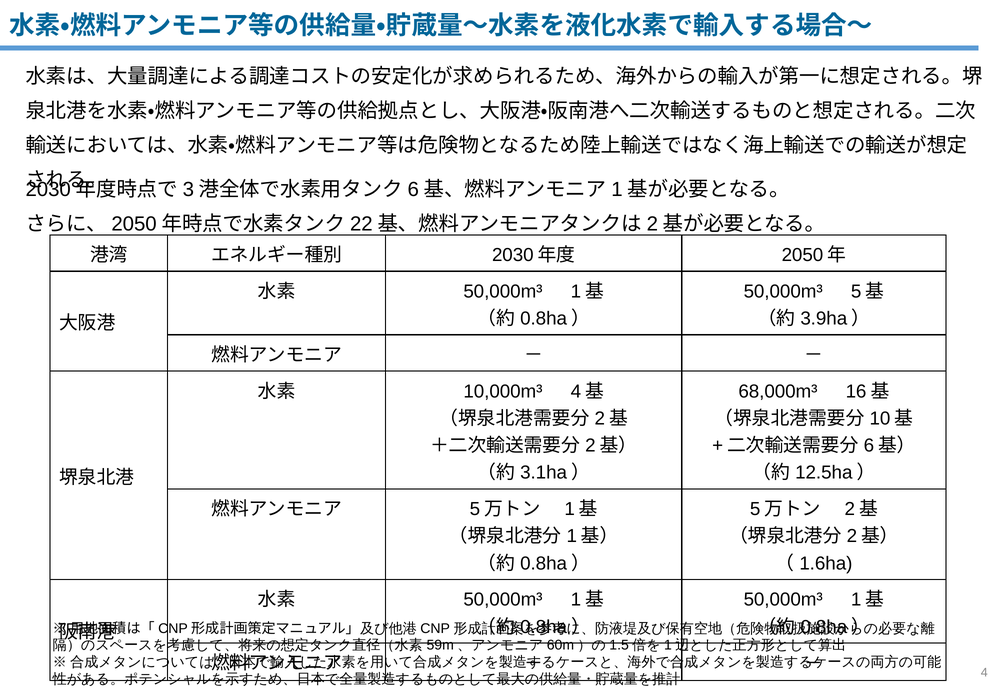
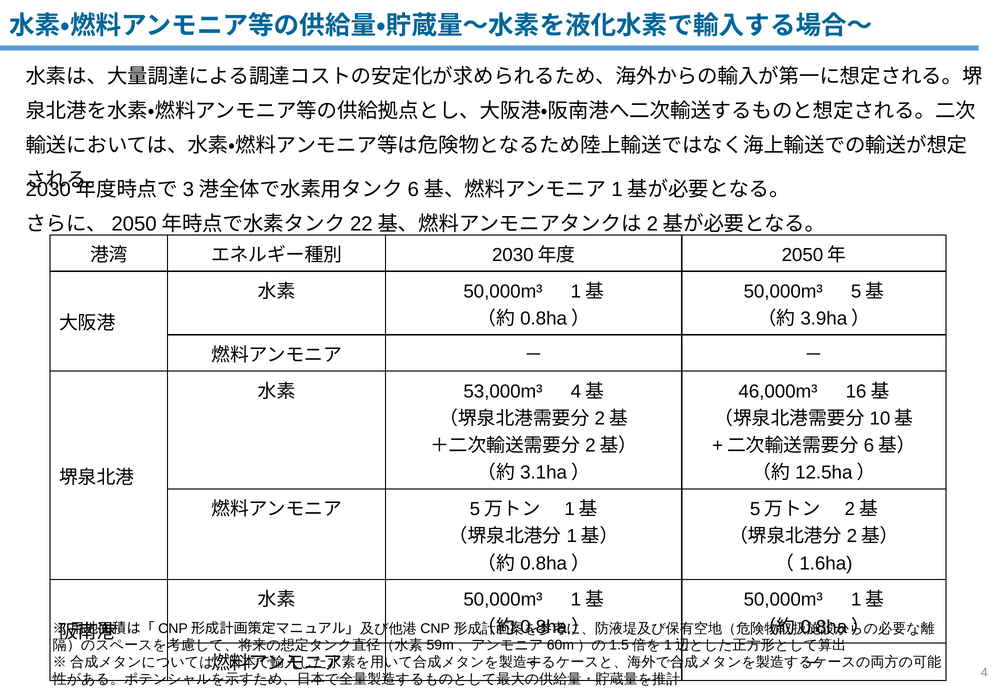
68,000m³: 68,000m³ -> 46,000m³ (778, 391)
10,000m³: 10,000m³ -> 53,000m³ (503, 391)
